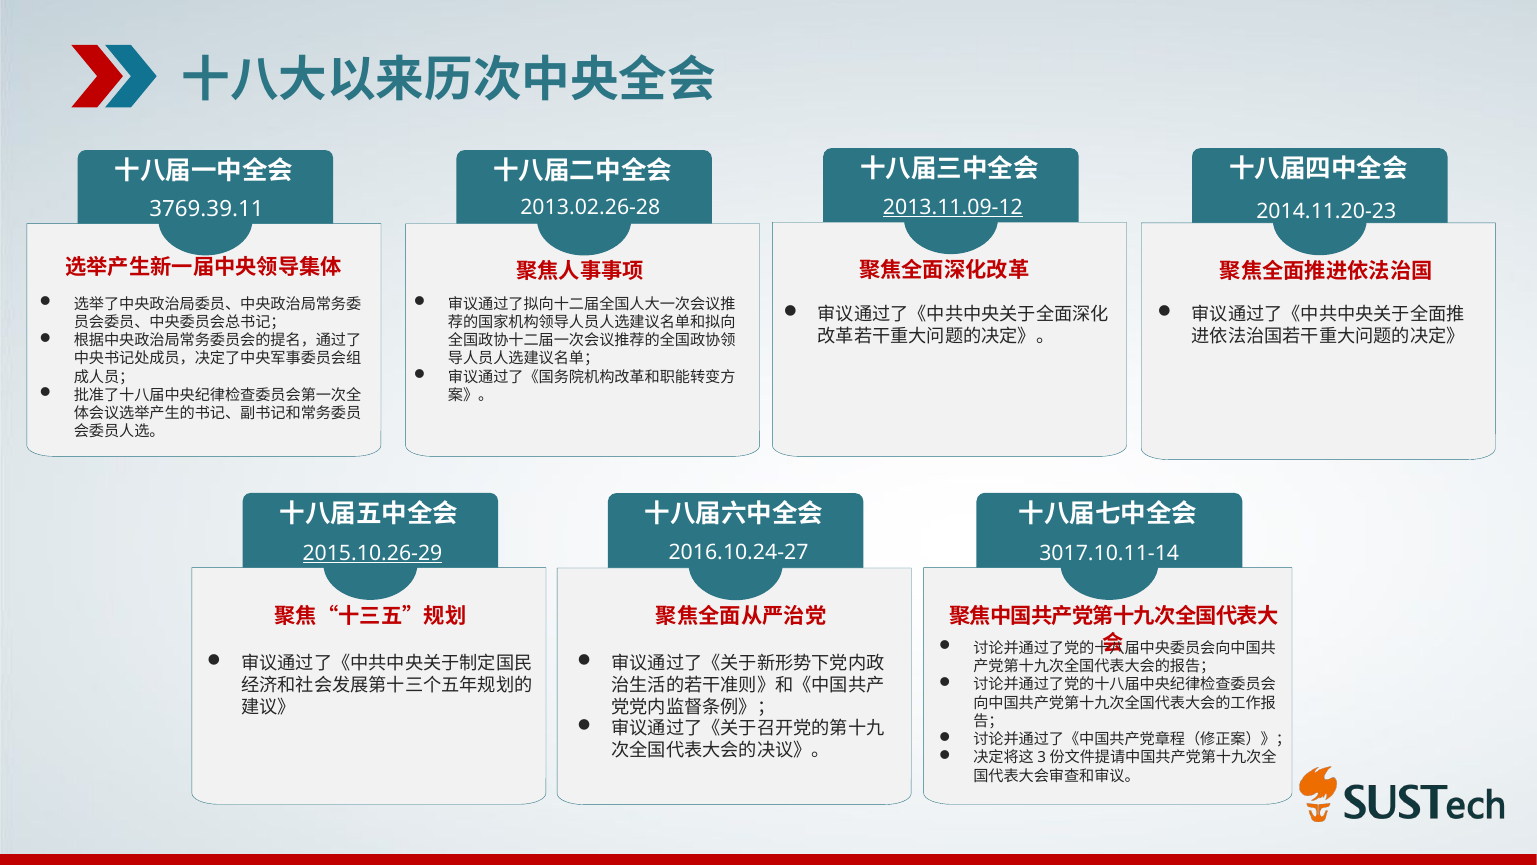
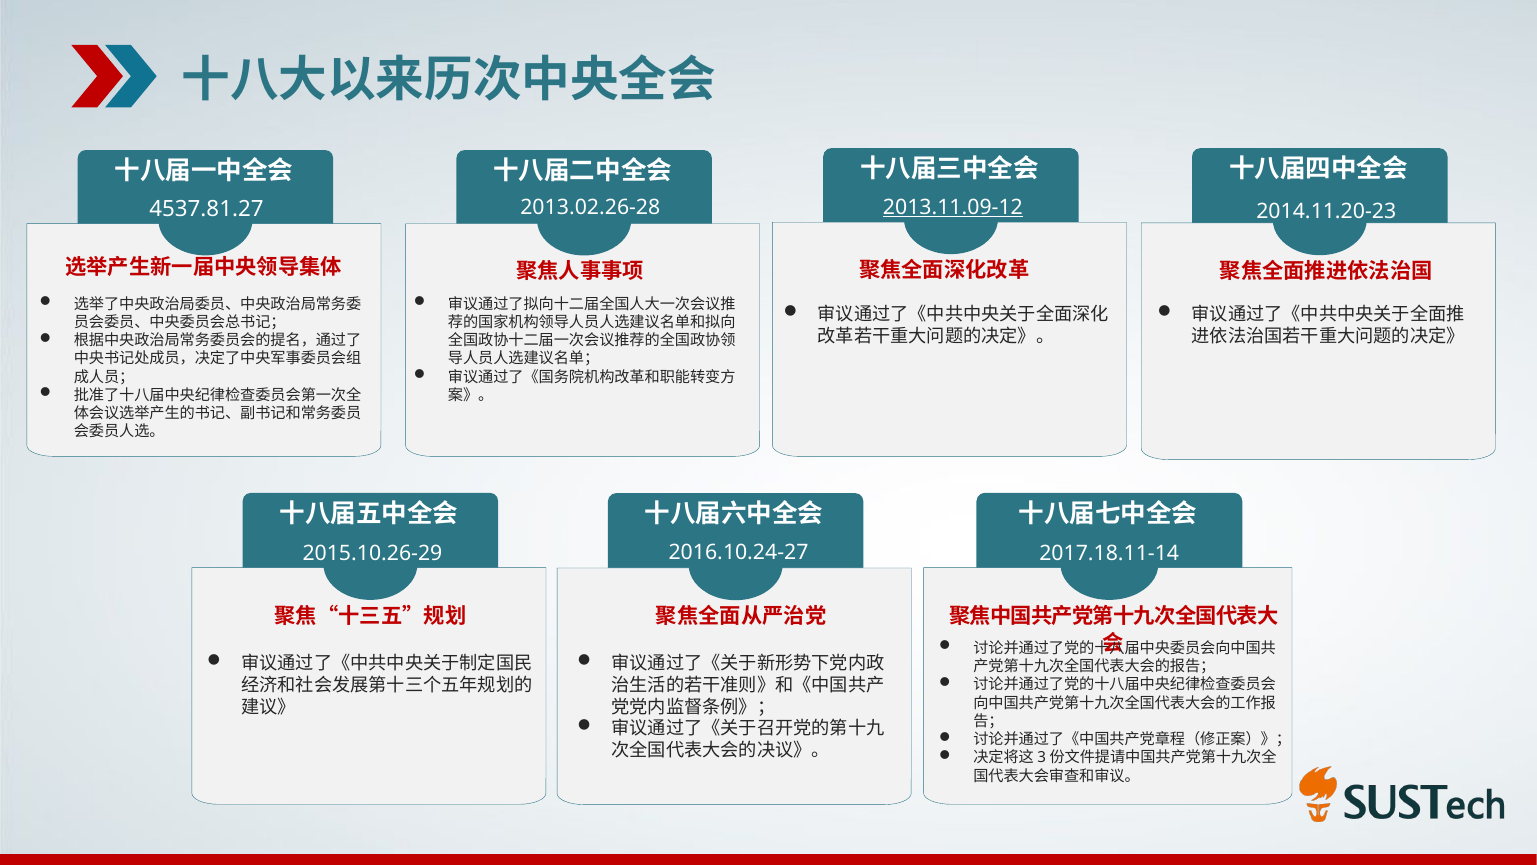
3769.39.11: 3769.39.11 -> 4537.81.27 (206, 209)
2015.10.26-29 underline: present -> none (372, 553)
3017.10.11-14: 3017.10.11-14 -> 2017.18.11-14 (1109, 553)
